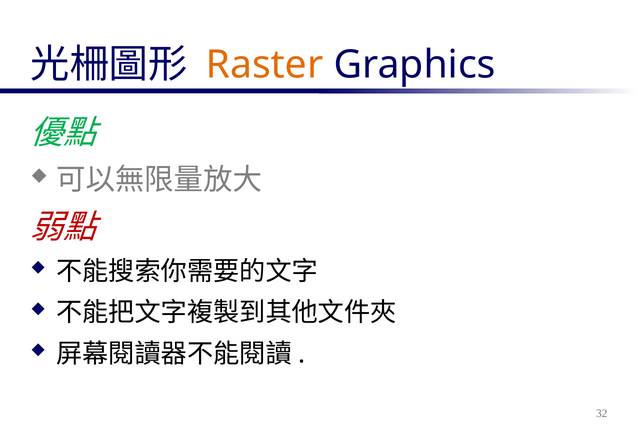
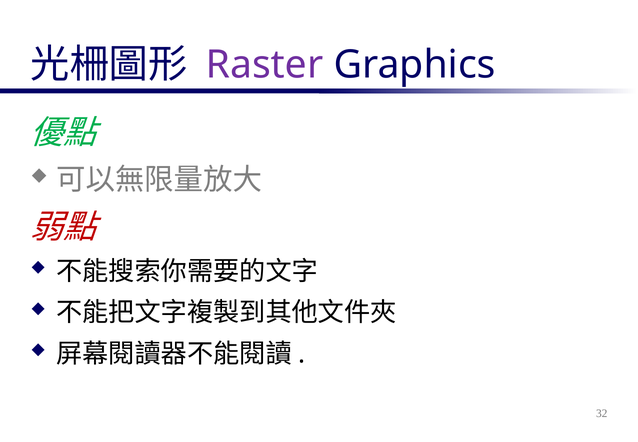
Raster colour: orange -> purple (264, 65)
